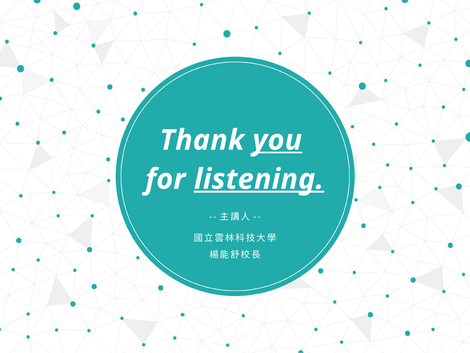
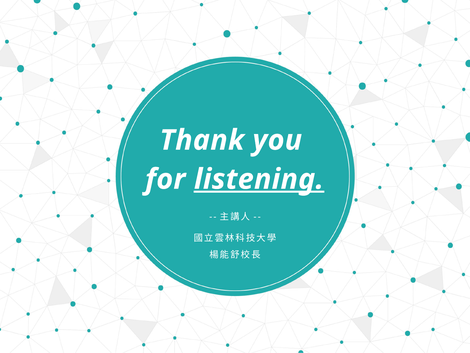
you underline: present -> none (277, 140)
